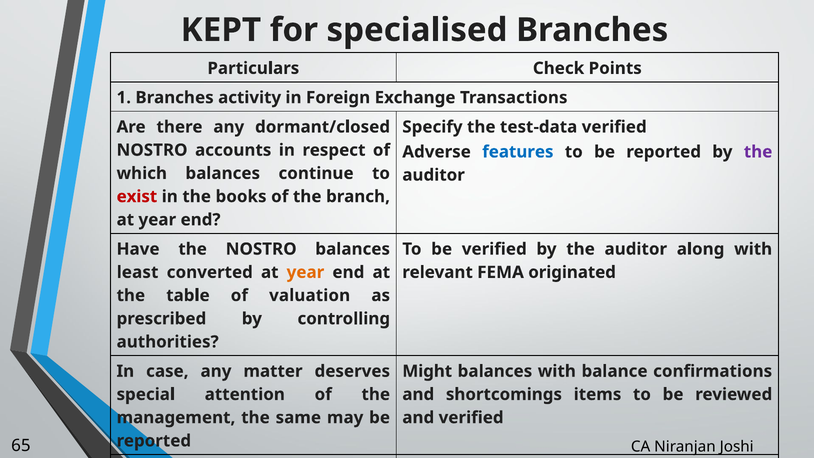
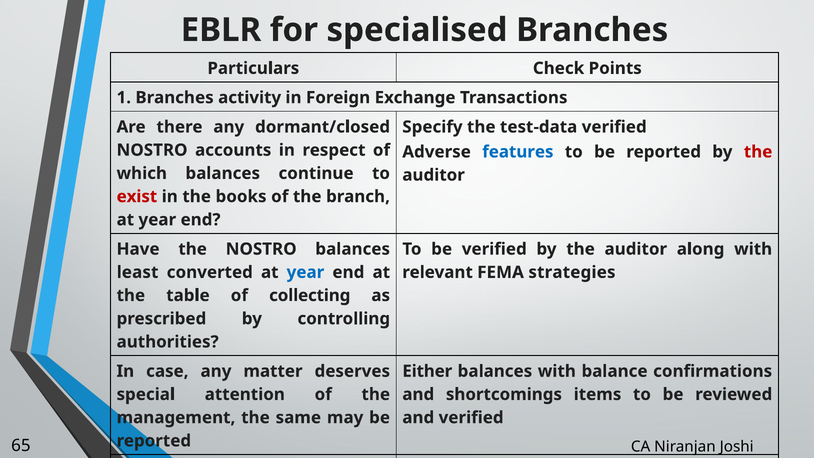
KEPT: KEPT -> EBLR (221, 30)
the colour: purple -> red (758, 152)
year colour: orange -> blue (305, 272)
originated: originated -> strategies (572, 272)
valuation: valuation -> collecting (310, 295)
Might: Might -> Either (427, 371)
